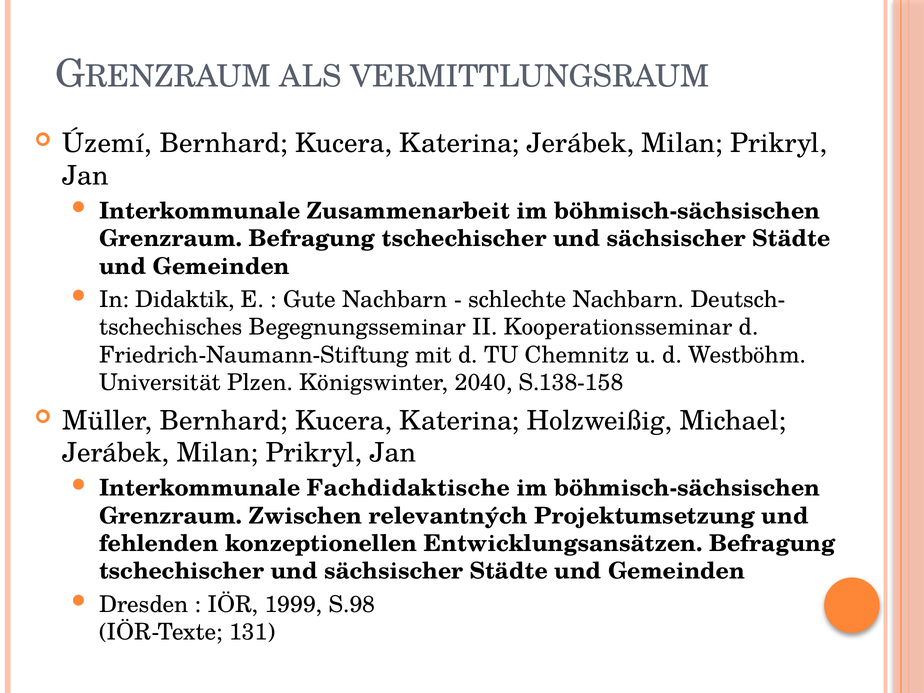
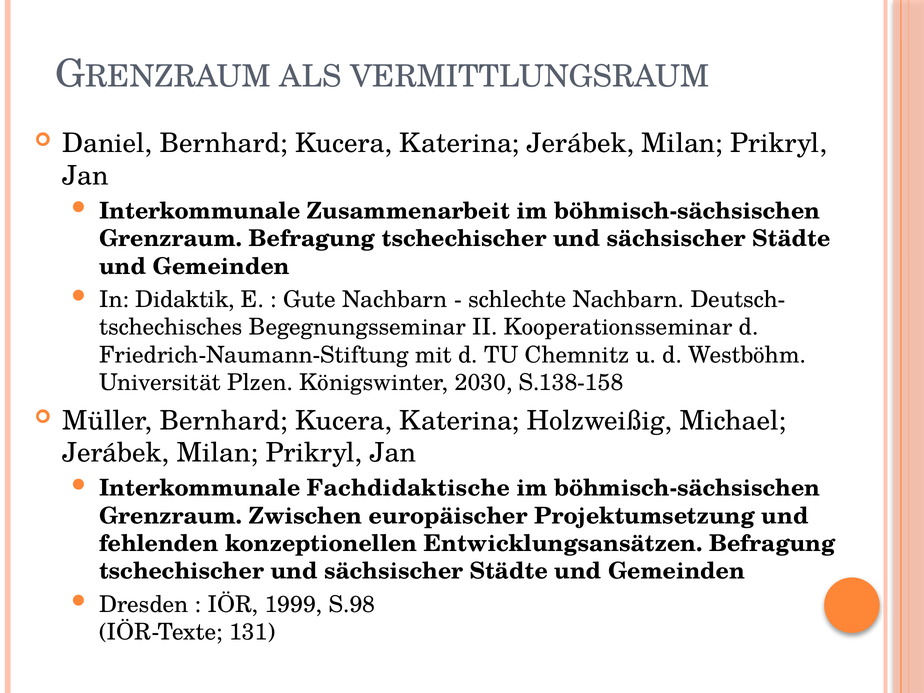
Území: Území -> Daniel (107, 144)
2040: 2040 -> 2030 (484, 383)
relevantných: relevantných -> europäischer (448, 516)
